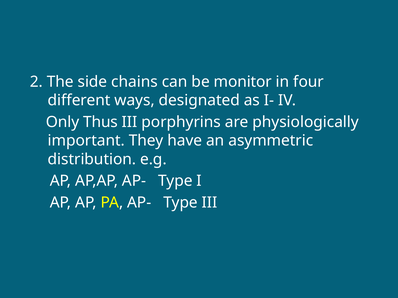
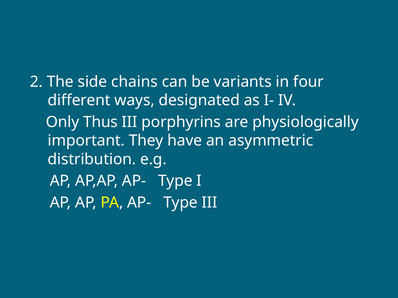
monitor: monitor -> variants (243, 82)
